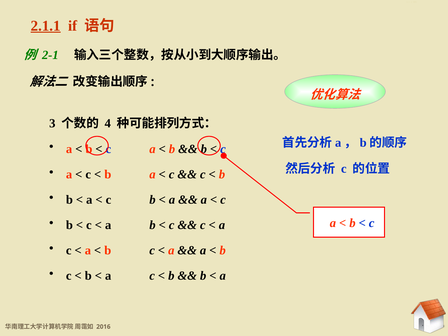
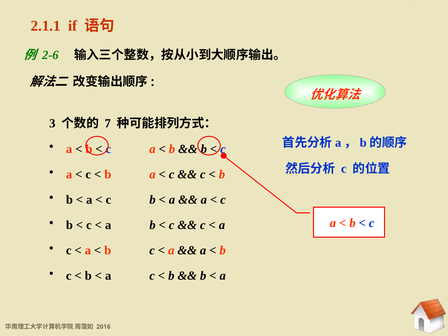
2.1.1 underline: present -> none (46, 26)
2-1: 2-1 -> 2-6 (50, 55)
4: 4 -> 7 (108, 124)
